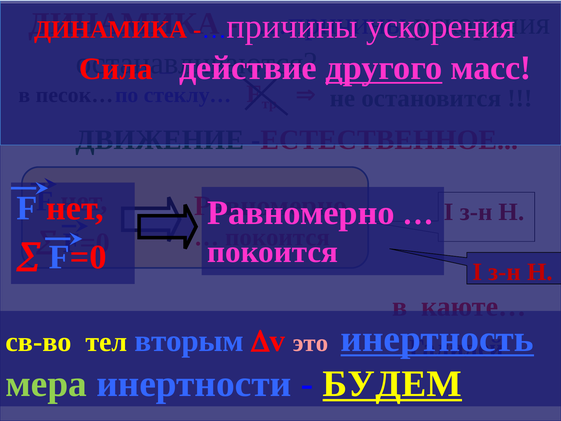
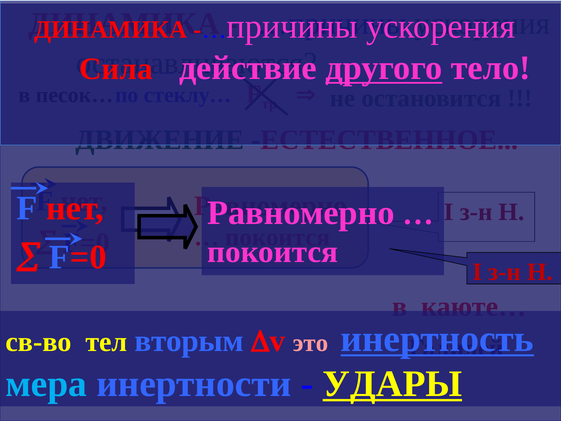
масс: масс -> тело (491, 68)
мера colour: light green -> light blue (46, 383)
БУДЕМ: БУДЕМ -> УДАРЫ (392, 383)
